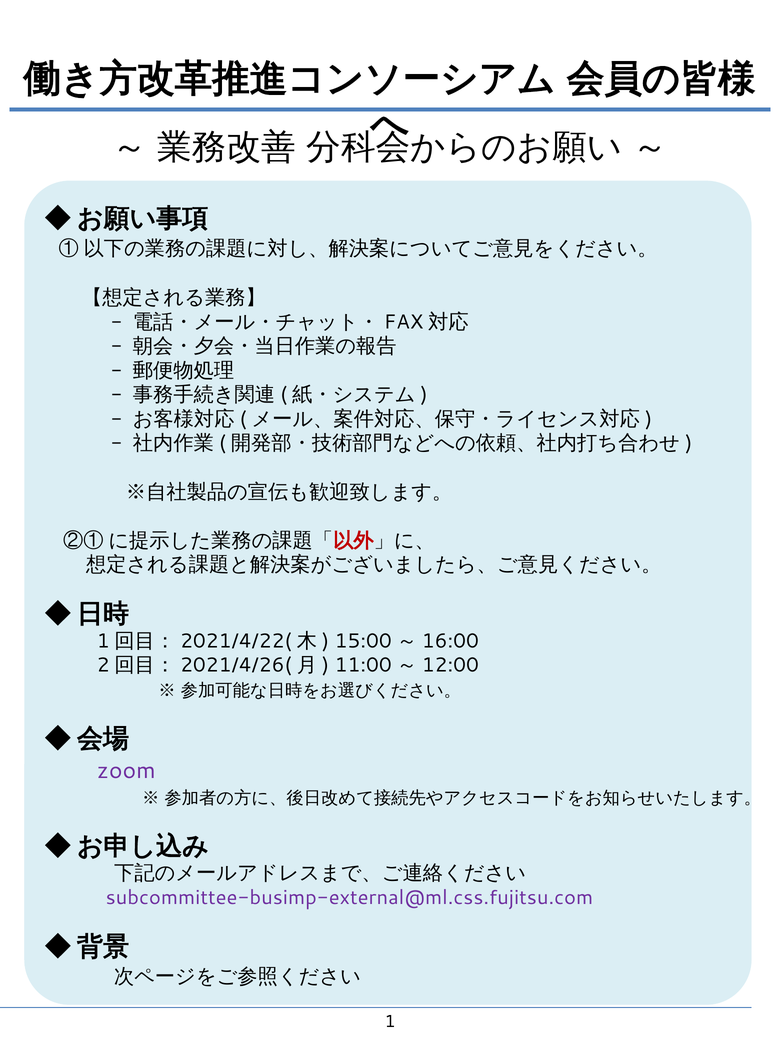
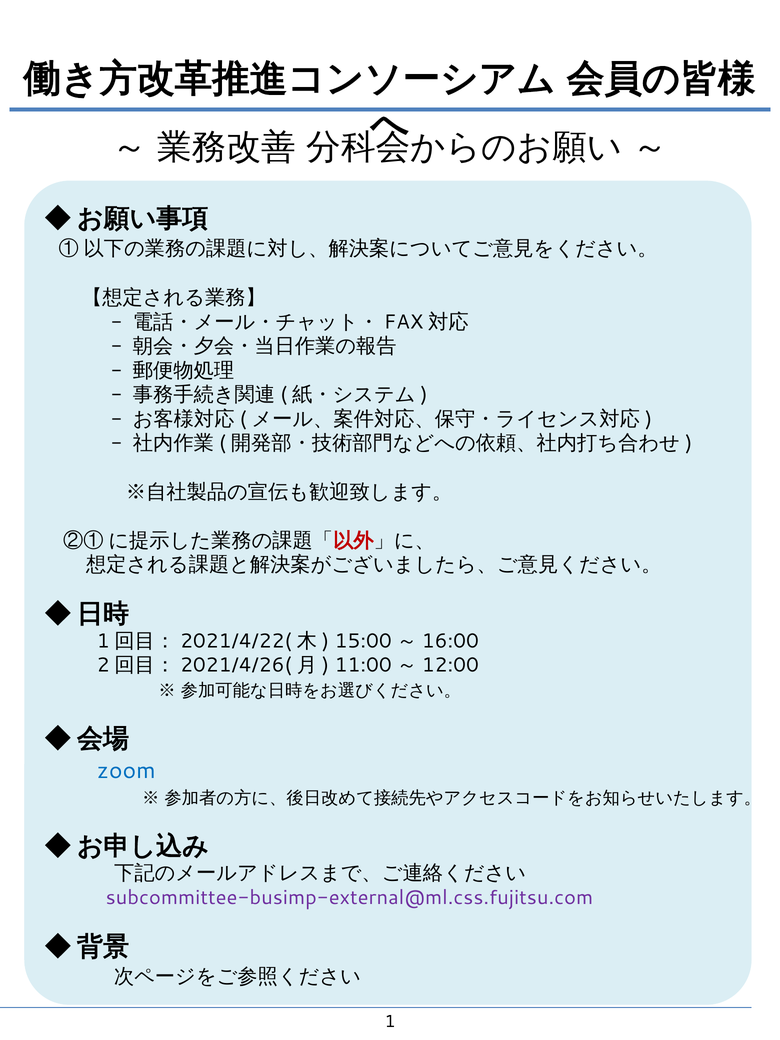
zoom colour: purple -> blue (126, 771)
